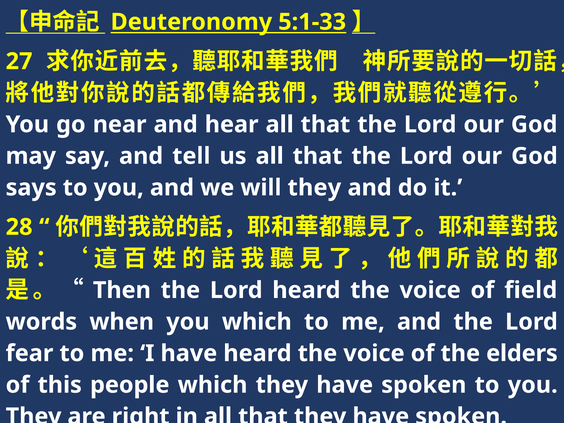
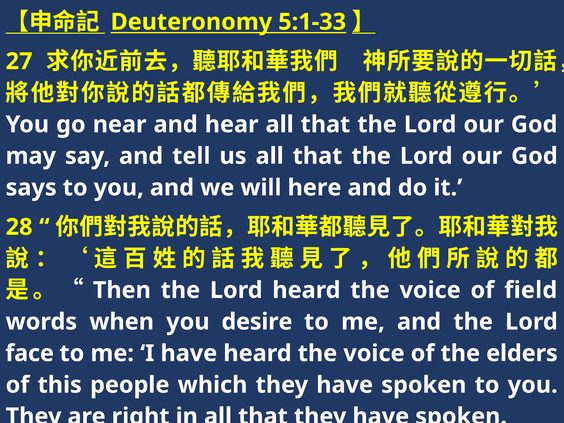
will they: they -> here (315, 188)
you which: which -> desire (257, 322)
fear: fear -> face (30, 353)
